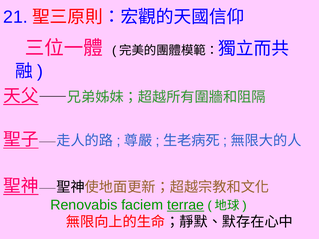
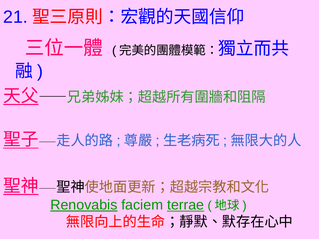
Renovabis underline: none -> present (84, 205)
